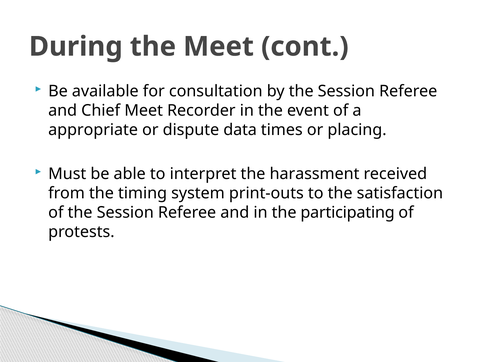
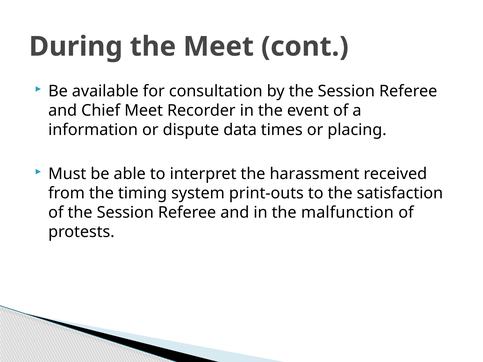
appropriate: appropriate -> information (93, 130)
participating: participating -> malfunction (347, 213)
